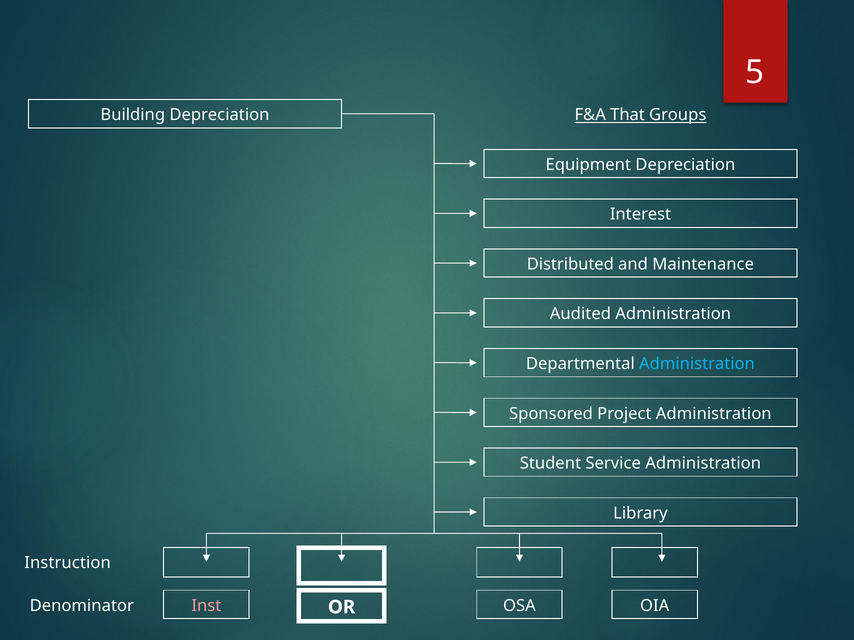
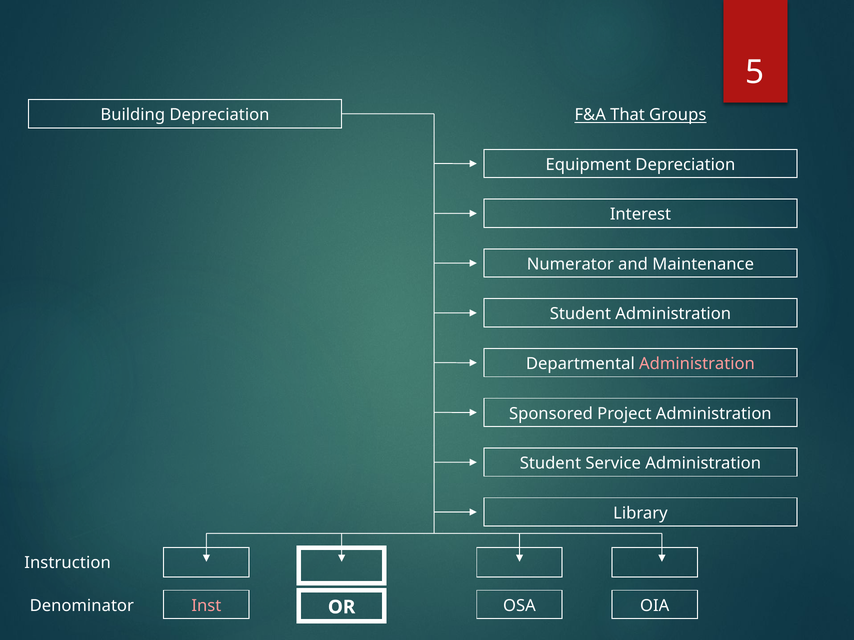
Distributed: Distributed -> Numerator (570, 264)
Audited: Audited -> Student (580, 314)
Administration colour: light blue -> pink (697, 364)
